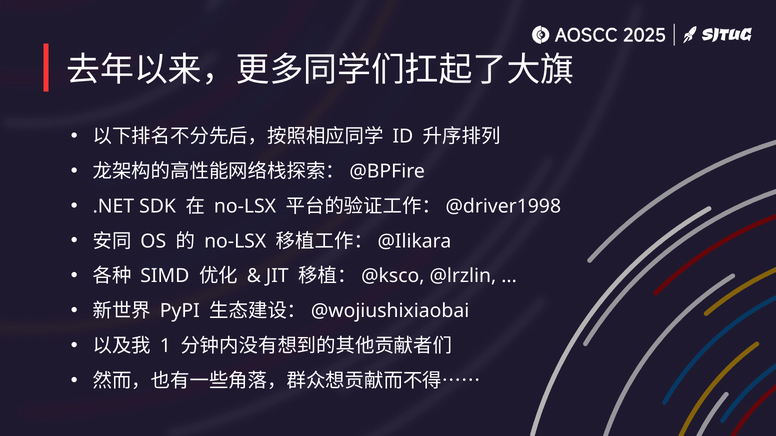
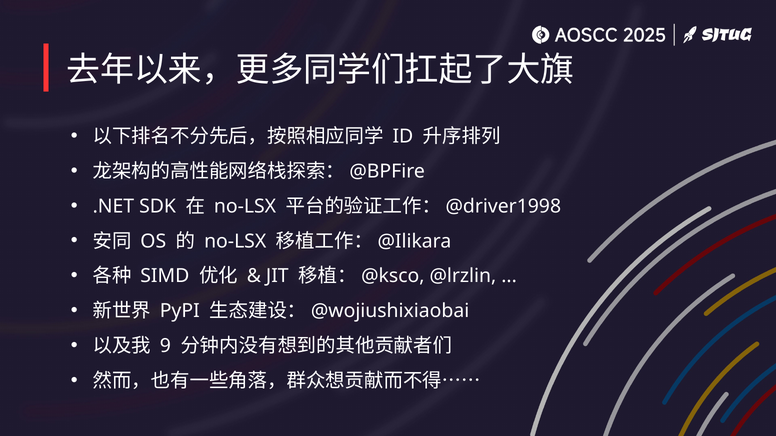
1: 1 -> 9 (165, 346)
